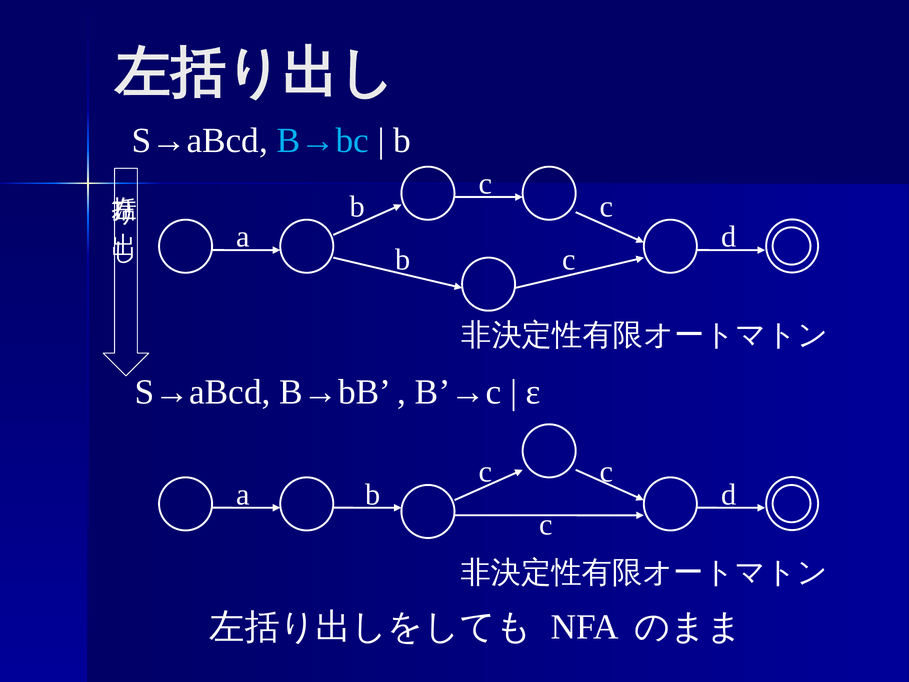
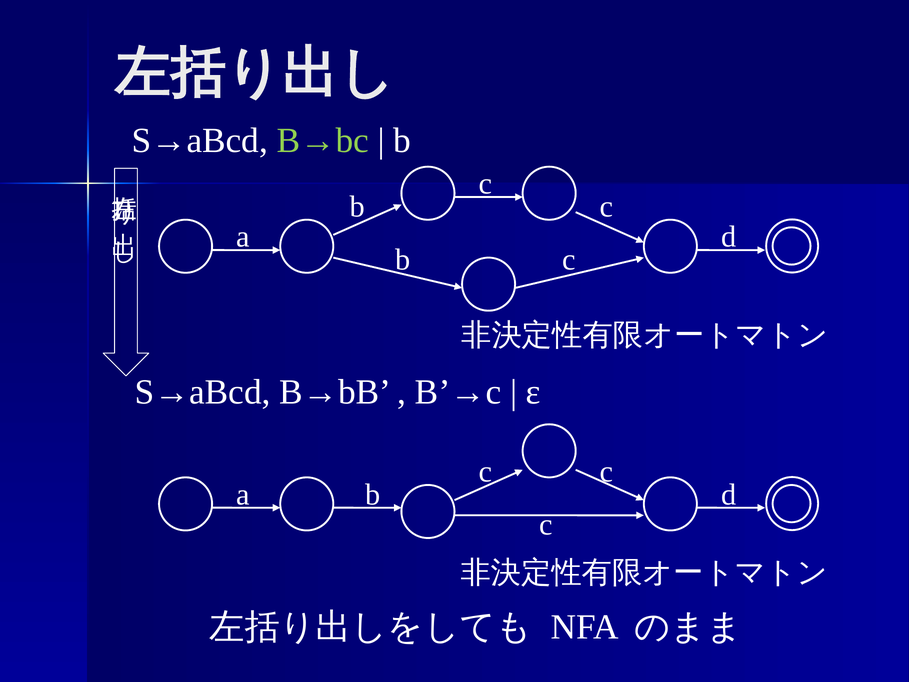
B→bc colour: light blue -> light green (323, 140)
